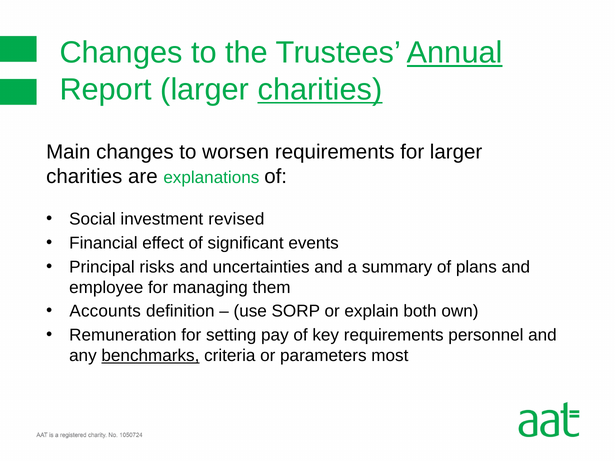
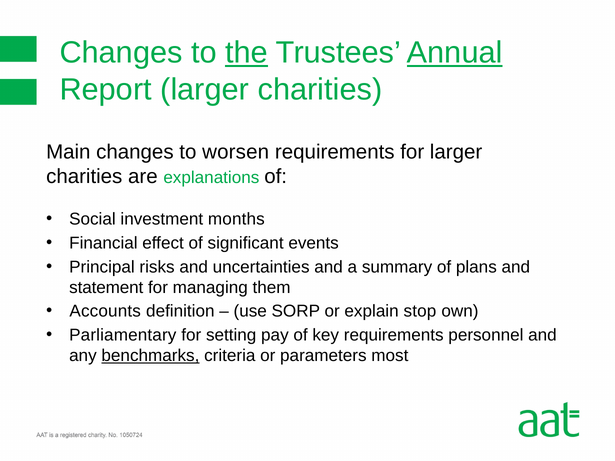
the underline: none -> present (247, 53)
charities underline: present -> none (320, 90)
revised: revised -> months (236, 219)
employee: employee -> statement (106, 288)
both: both -> stop (420, 311)
Remuneration: Remuneration -> Parliamentary (123, 335)
